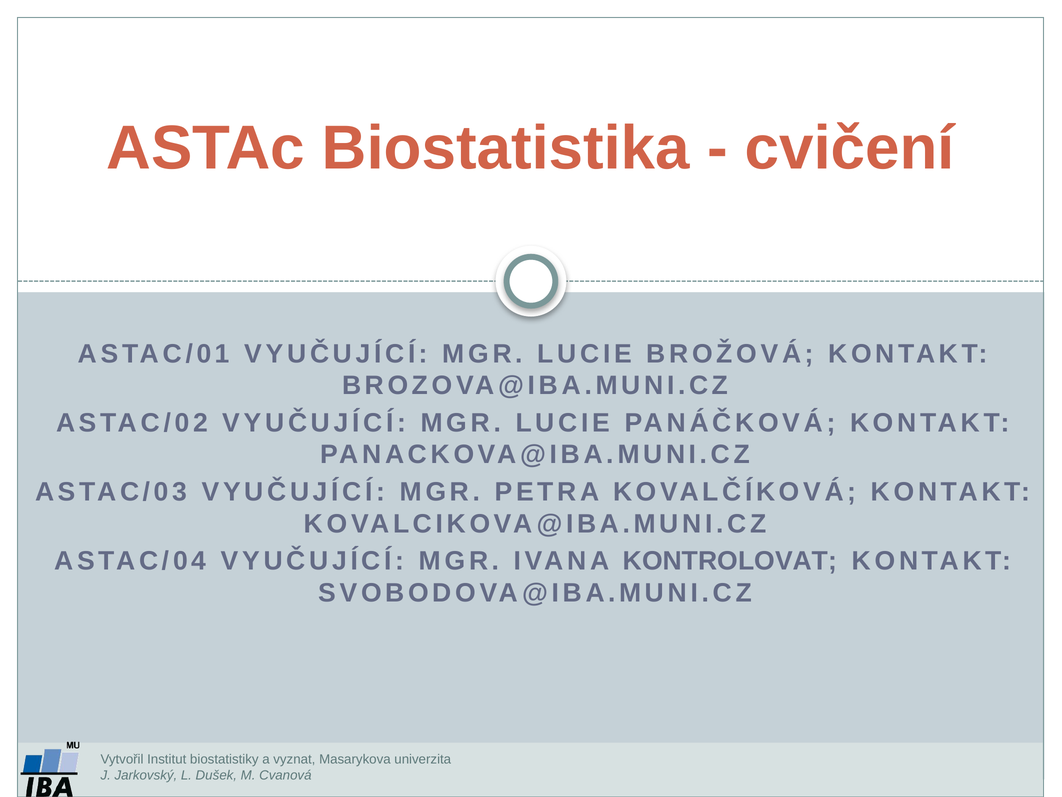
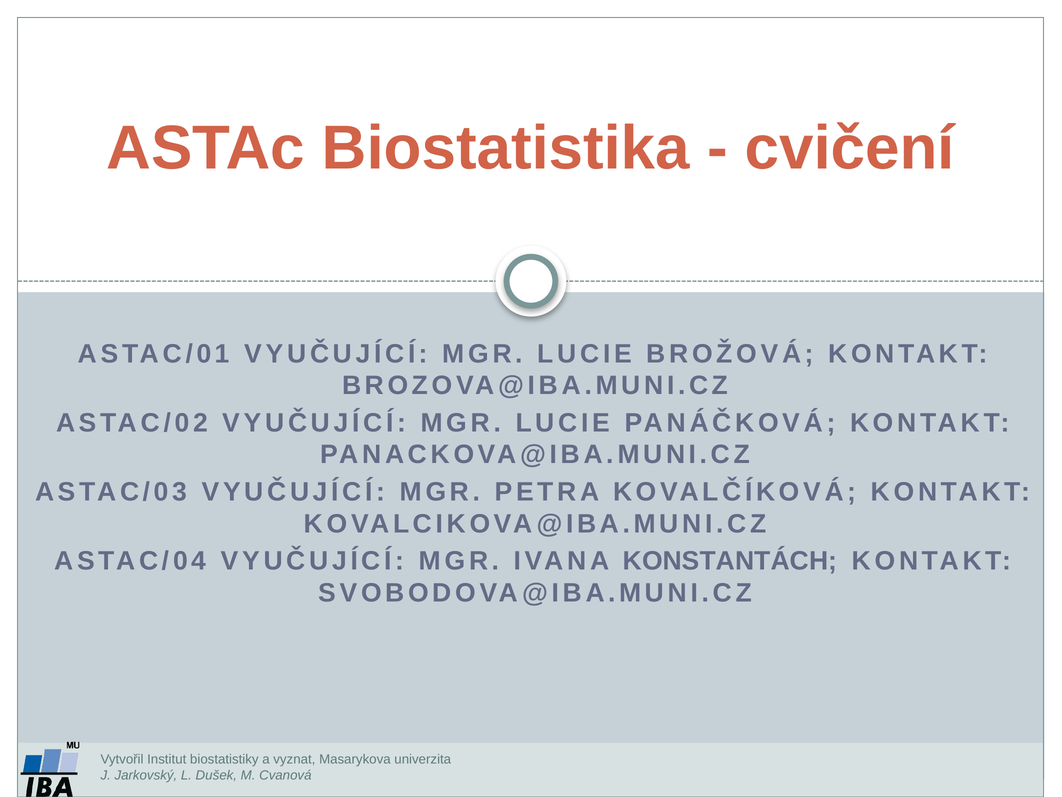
KONTROLOVAT: KONTROLOVAT -> KONSTANTÁCH (730, 561)
